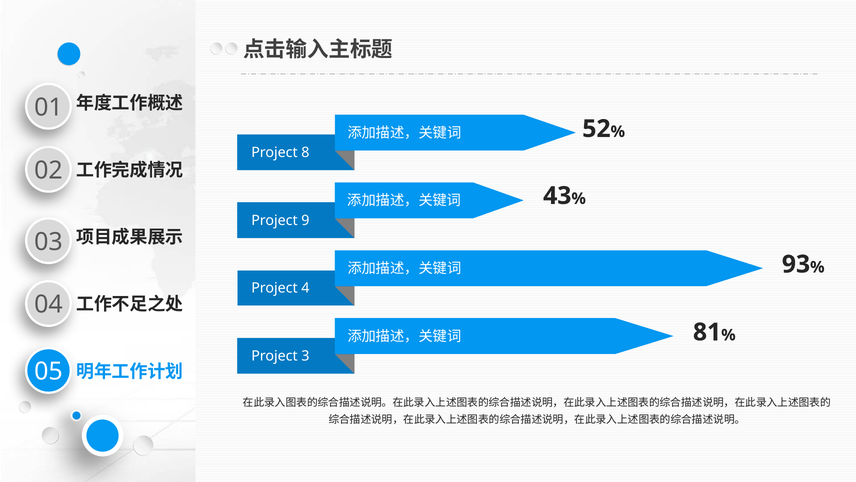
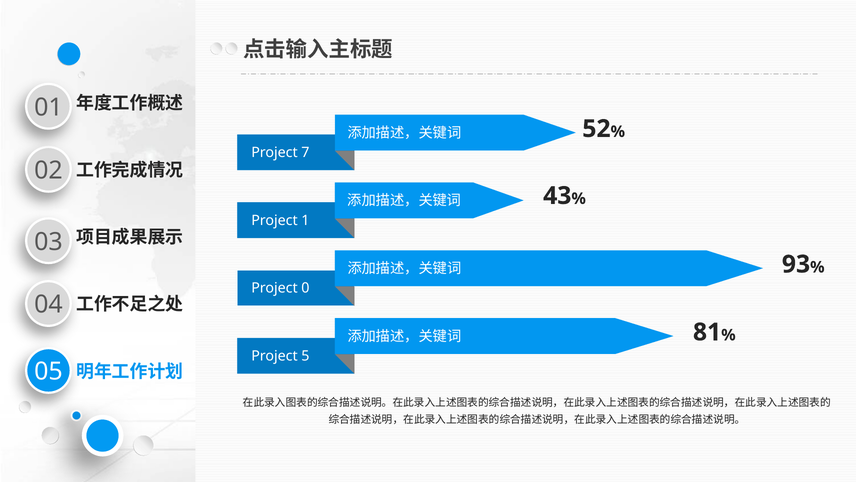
8: 8 -> 7 (305, 152)
9: 9 -> 1 (305, 220)
4: 4 -> 0 (305, 288)
3: 3 -> 5 (305, 356)
